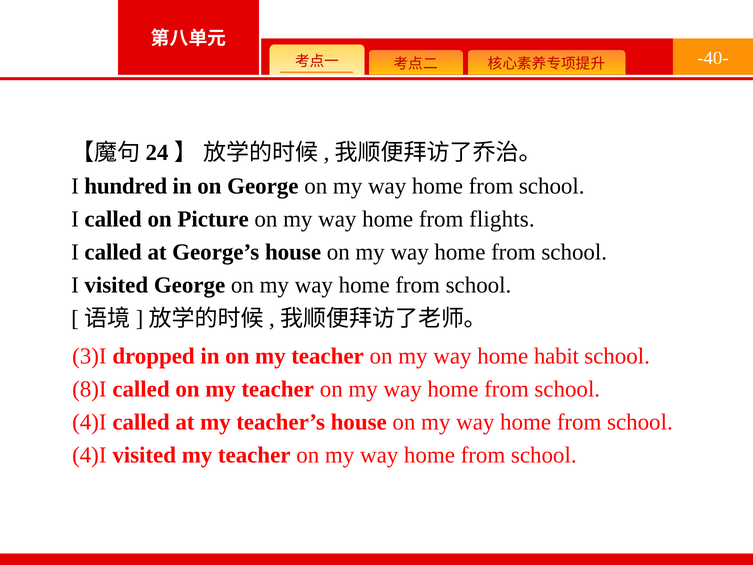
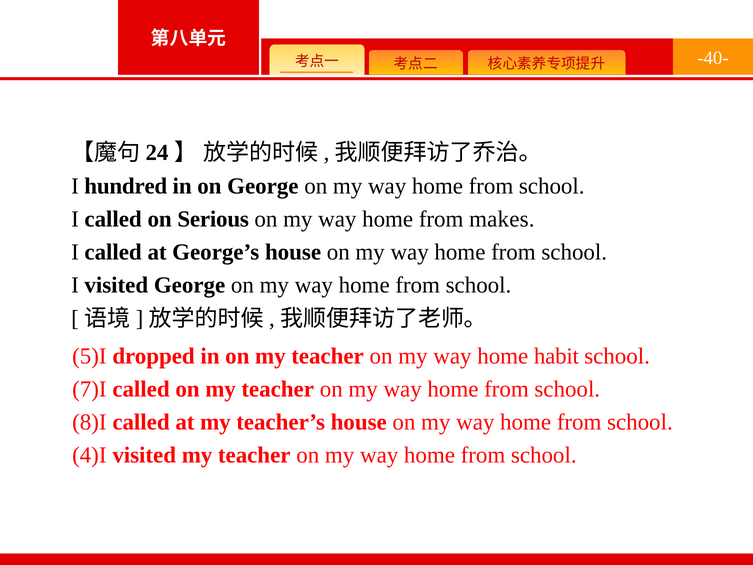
Picture: Picture -> Serious (213, 219)
flights: flights -> makes (502, 219)
3)I: 3)I -> 5)I (89, 356)
8)I: 8)I -> 7)I (89, 389)
4)I: 4)I -> 8)I (89, 422)
